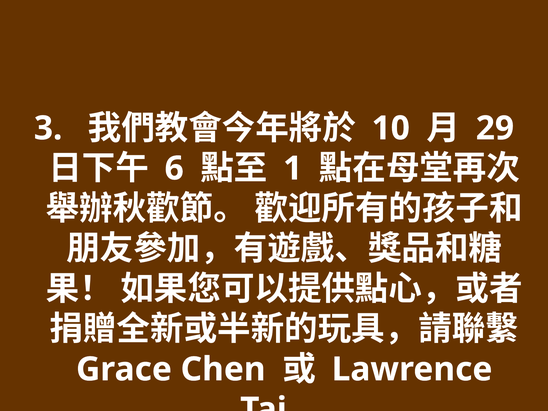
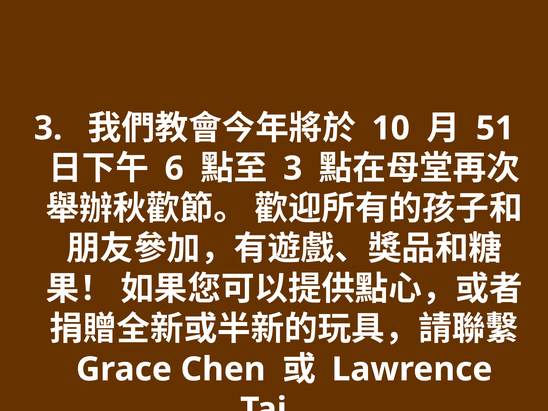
29: 29 -> 51 (495, 128)
1: 1 -> 3 (293, 168)
